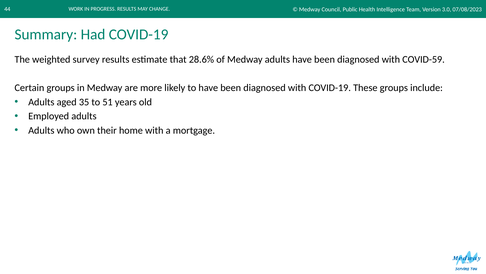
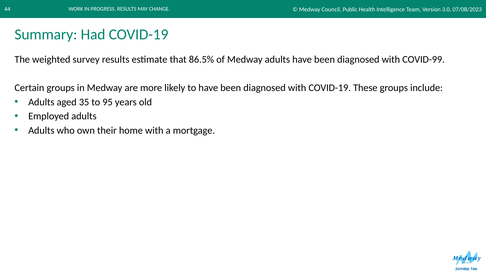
28.6%: 28.6% -> 86.5% (201, 59)
COVID-59: COVID-59 -> COVID-99 (424, 59)
51: 51 -> 95 (108, 102)
